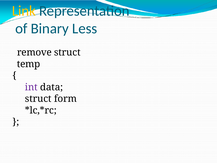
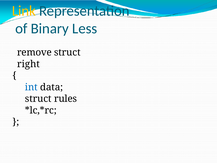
temp: temp -> right (28, 64)
int colour: purple -> blue (31, 87)
form: form -> rules (66, 99)
